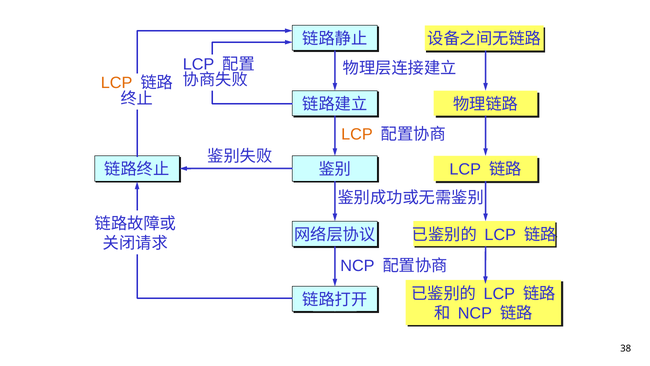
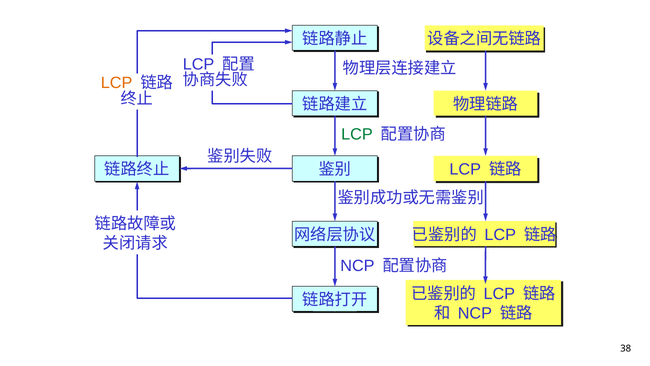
LCP colour: orange -> green (357, 134)
